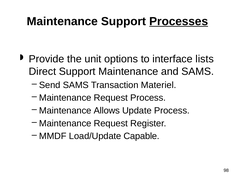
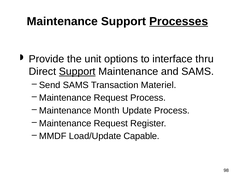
lists: lists -> thru (205, 59)
Support underline: none -> present (77, 72)
Allows: Allows -> Month (107, 111)
